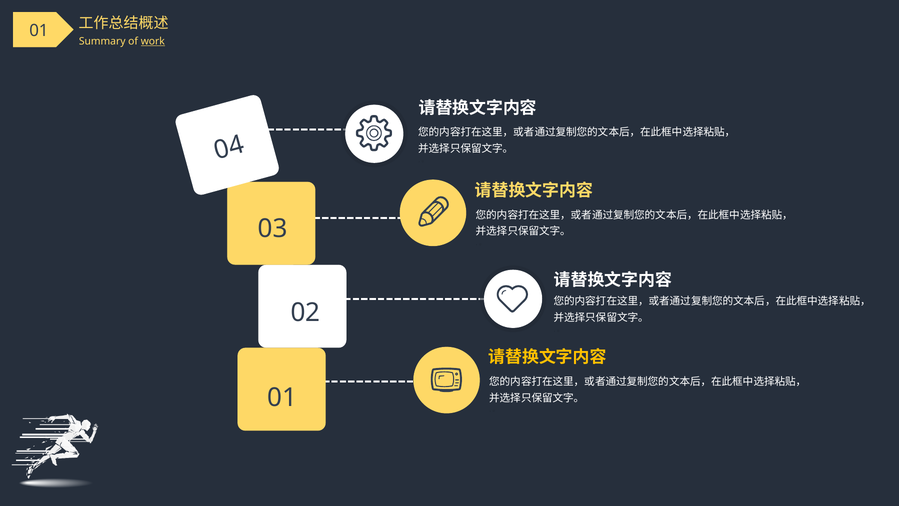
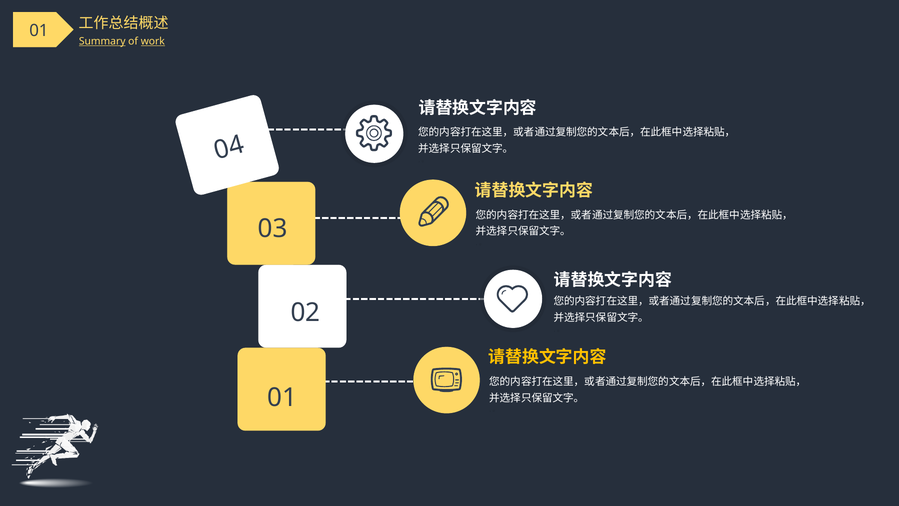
Summary underline: none -> present (102, 41)
